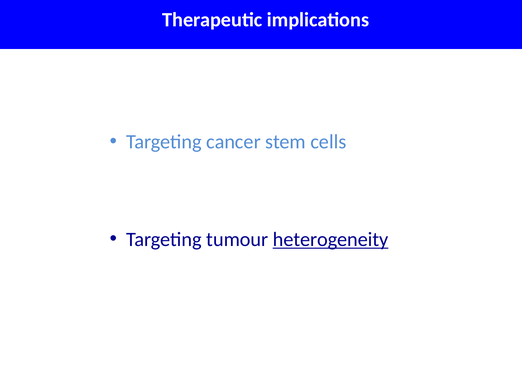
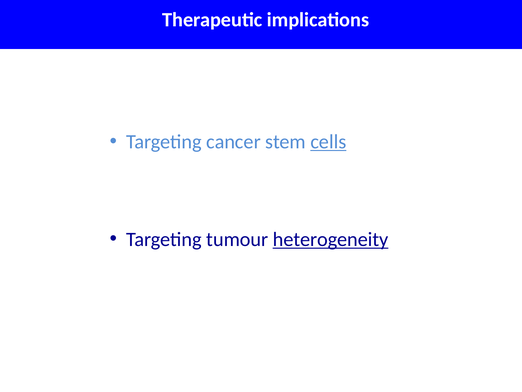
cells underline: none -> present (328, 142)
